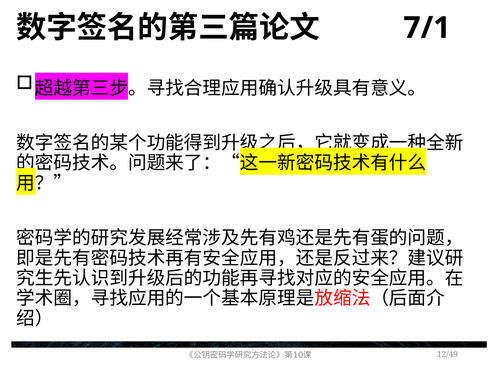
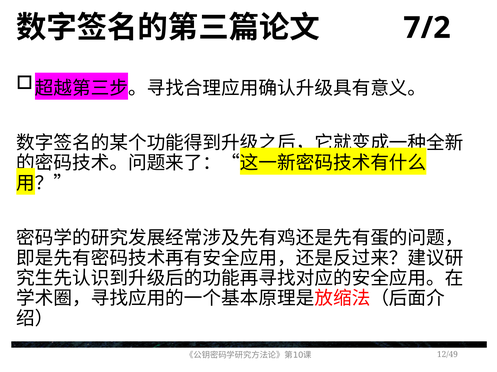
7/1: 7/1 -> 7/2 (427, 28)
